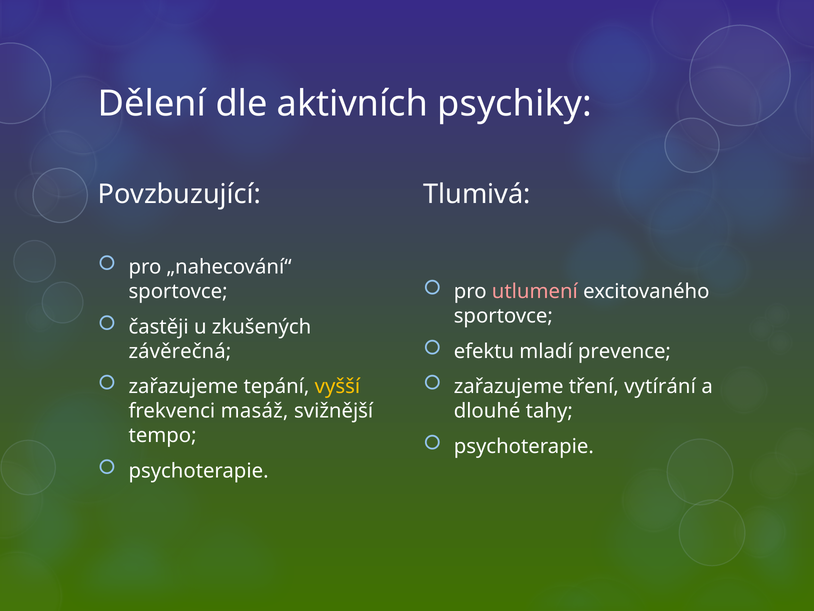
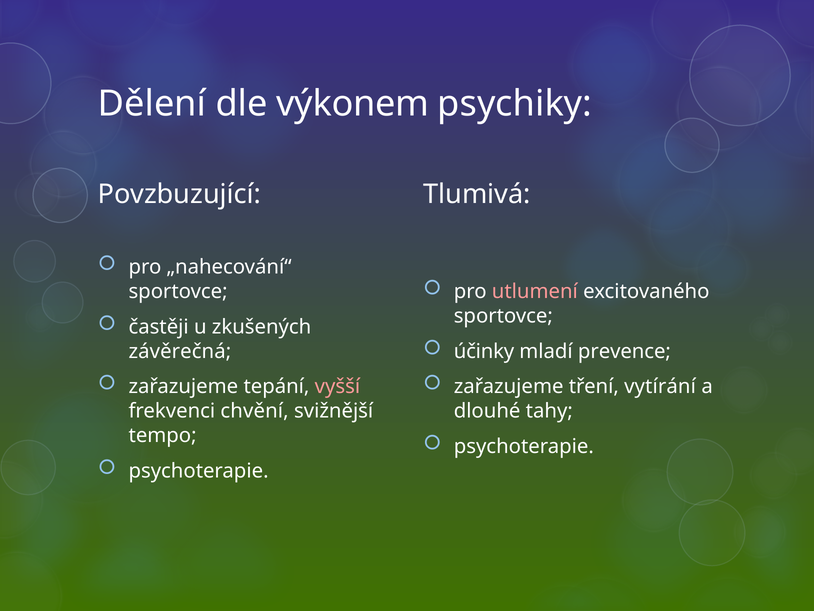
aktivních: aktivních -> výkonem (353, 104)
efektu: efektu -> účinky (484, 351)
vyšší colour: yellow -> pink (337, 386)
masáž: masáž -> chvění (255, 411)
